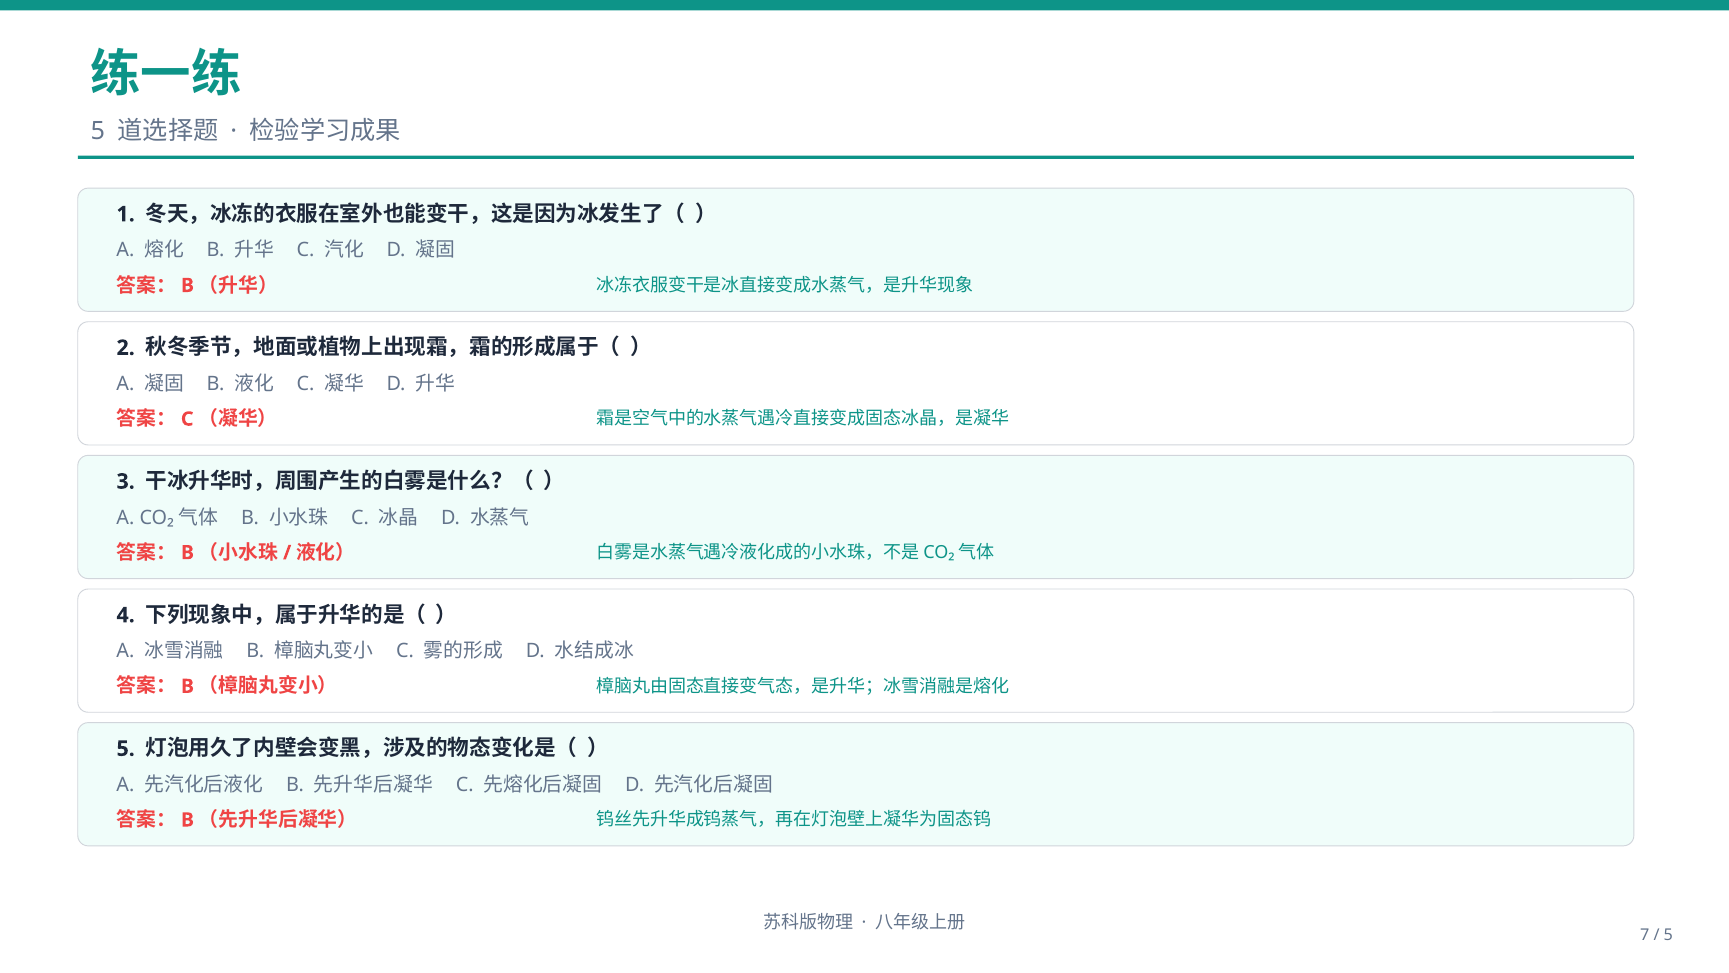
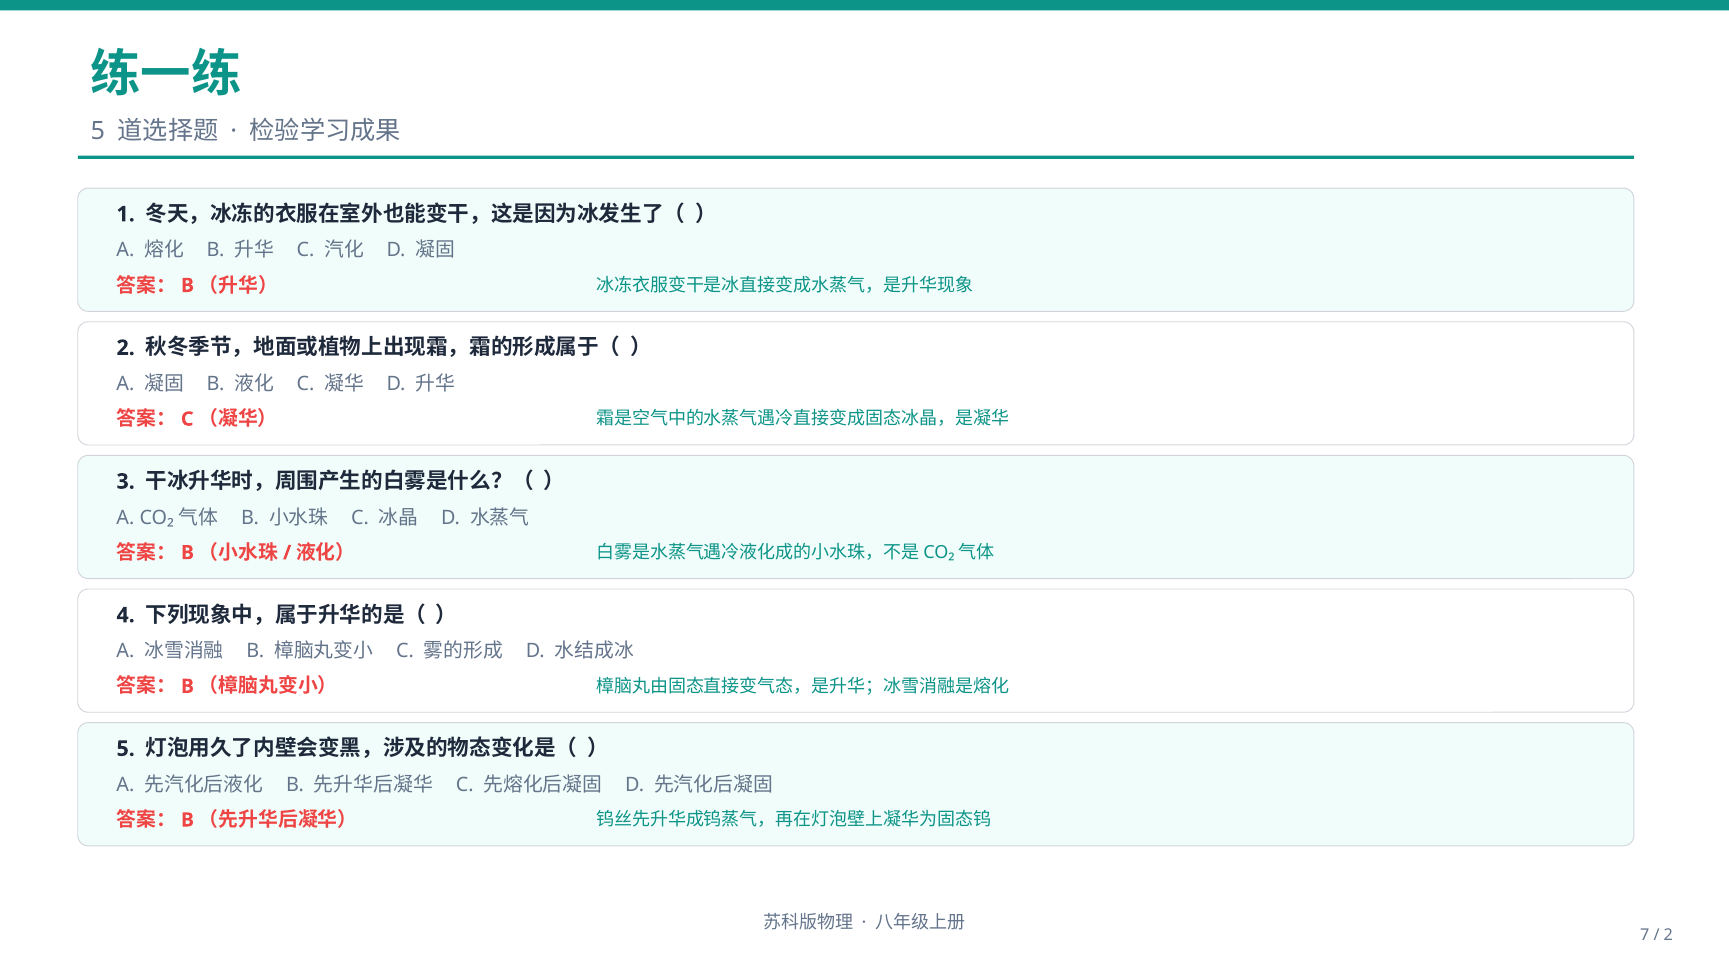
5: 5 -> 2 (1668, 935)
